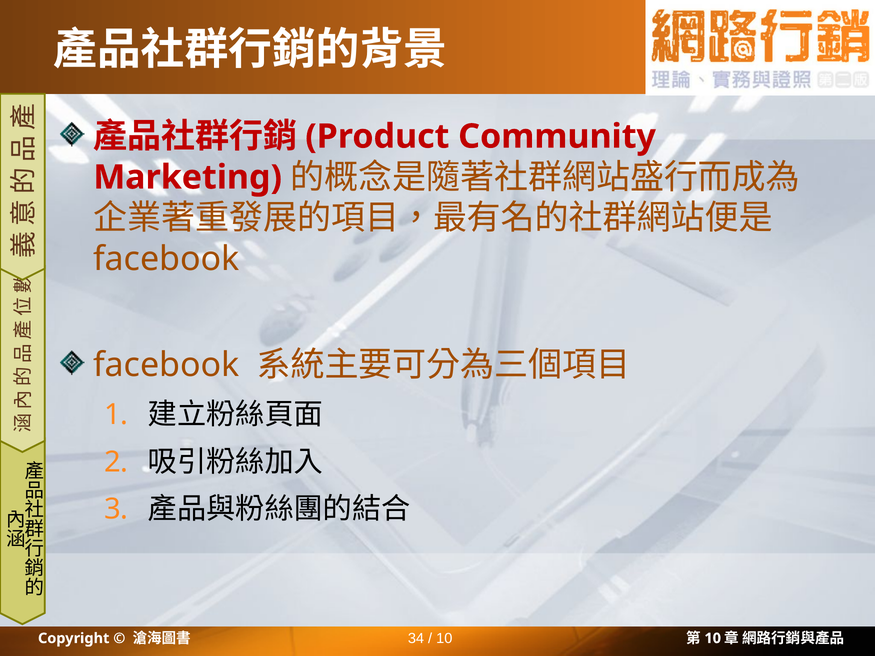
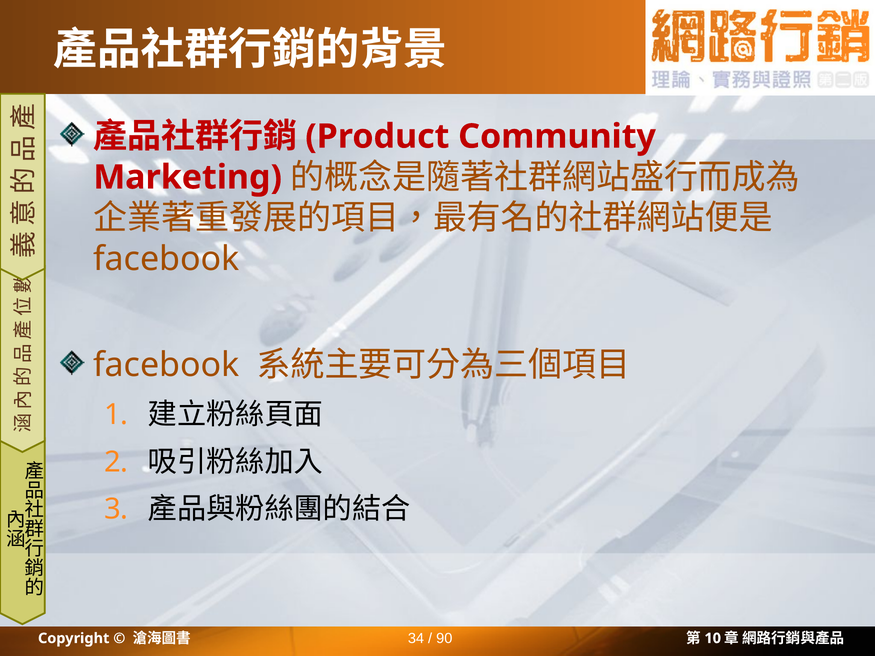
10: 10 -> 90 (444, 639)
